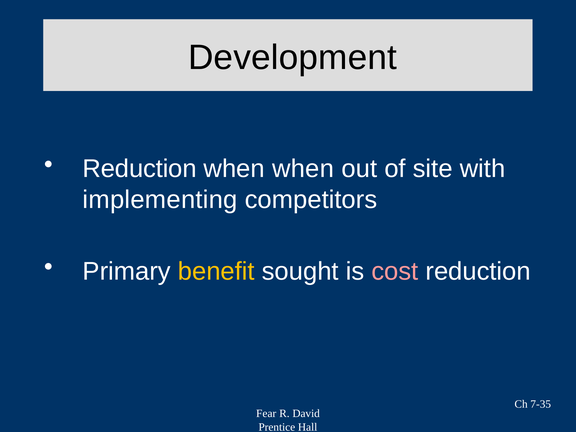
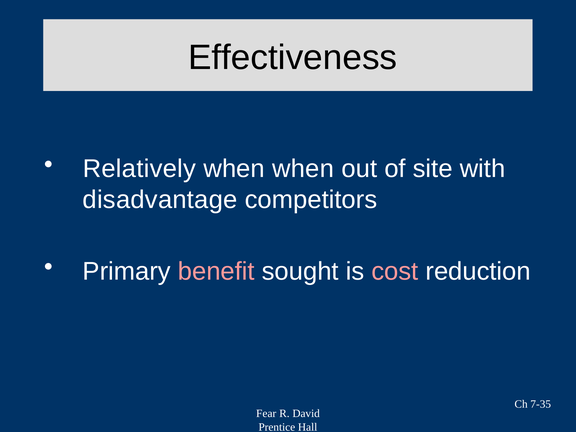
Development: Development -> Effectiveness (293, 58)
Reduction: Reduction -> Relatively (139, 169)
implementing: implementing -> disadvantage (160, 200)
benefit colour: yellow -> pink (216, 271)
